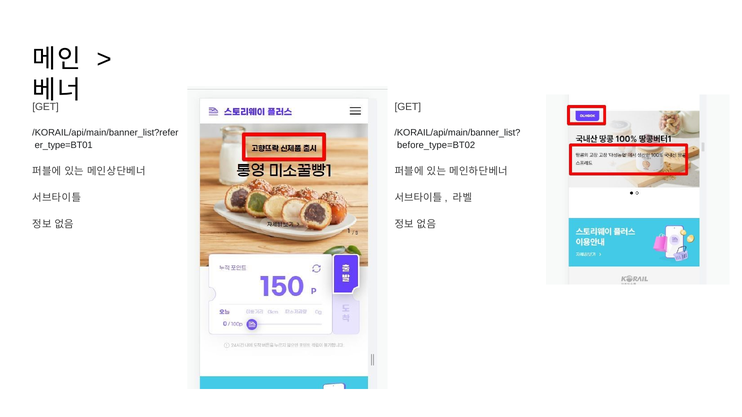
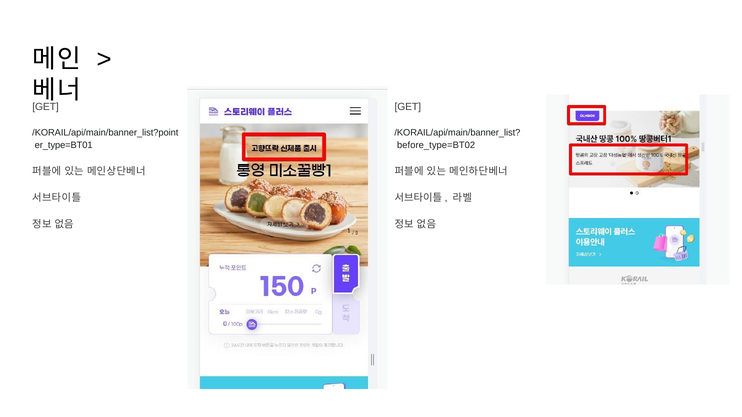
/KORAIL/api/main/banner_list?refer: /KORAIL/api/main/banner_list?refer -> /KORAIL/api/main/banner_list?point (105, 133)
